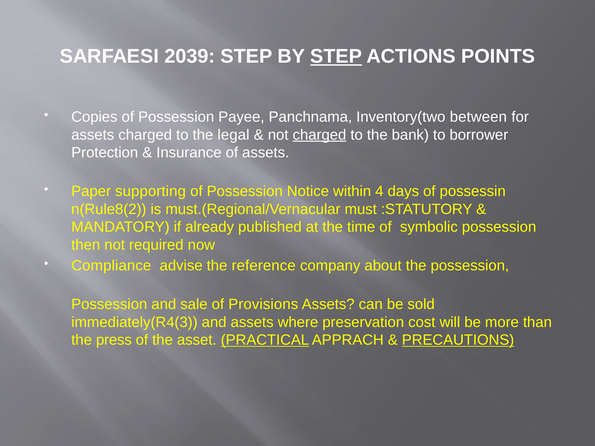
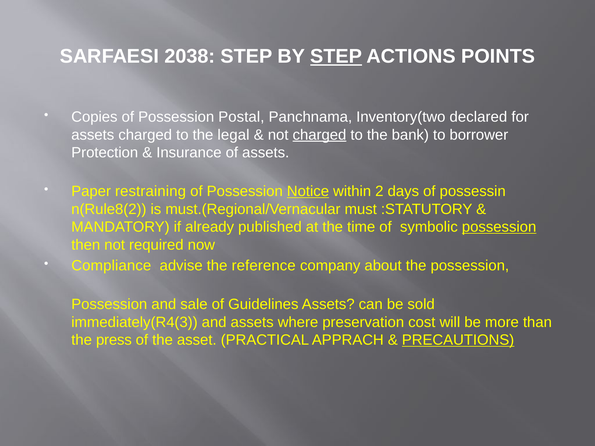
2039: 2039 -> 2038 (190, 56)
Payee: Payee -> Postal (241, 117)
between: between -> declared (478, 117)
supporting: supporting -> restraining (150, 191)
Notice underline: none -> present (308, 191)
4: 4 -> 2 (379, 191)
possession underline: none -> present (499, 227)
Provisions: Provisions -> Guidelines (263, 304)
PRACTICAL underline: present -> none (265, 340)
